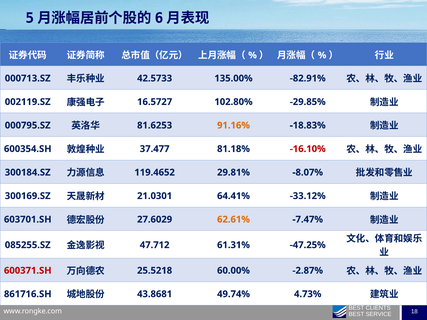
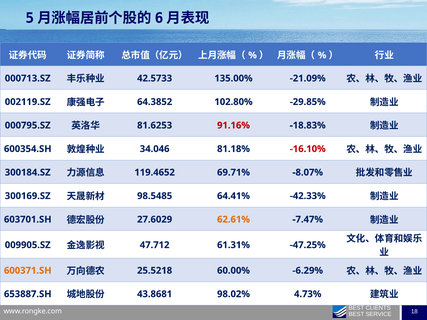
-82.91%: -82.91% -> -21.09% (308, 78)
16.5727: 16.5727 -> 64.3852 (155, 102)
91.16% colour: orange -> red (233, 125)
37.477: 37.477 -> 34.046 (155, 149)
29.81%: 29.81% -> 69.71% (233, 173)
21.0301: 21.0301 -> 98.5485 (155, 196)
-33.12%: -33.12% -> -42.33% (308, 196)
085255.SZ: 085255.SZ -> 009905.SZ (28, 245)
600371.SH colour: red -> orange (28, 271)
-2.87%: -2.87% -> -6.29% (308, 271)
861716.SH: 861716.SH -> 653887.SH (28, 294)
49.74%: 49.74% -> 98.02% (233, 294)
